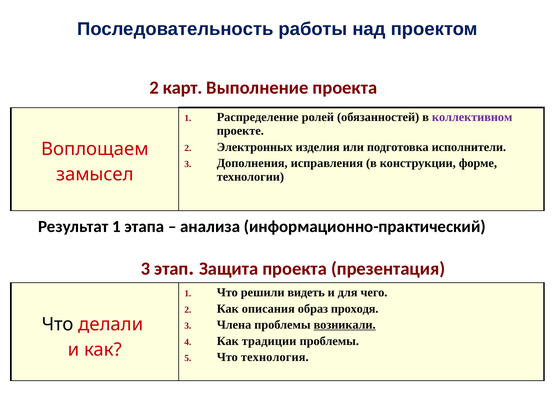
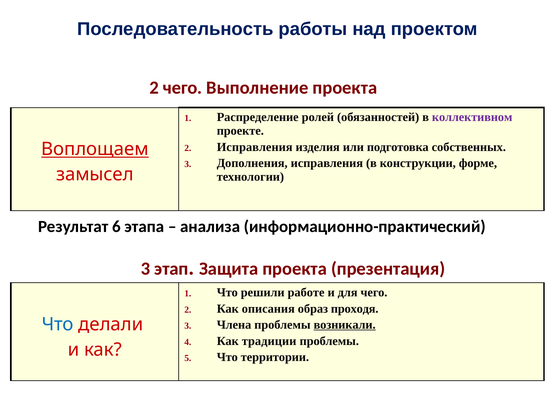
2 карт: карт -> чего (183, 88)
2 Электронных: Электронных -> Исправления (255, 147)
исполнители: исполнители -> собственных (469, 147)
Воплощаем underline: none -> present (95, 149)
Результат 1: 1 -> 6 (116, 227)
видеть: видеть -> работе (306, 293)
Что colour: black -> blue (58, 325)
технология: технология -> территории (275, 357)
